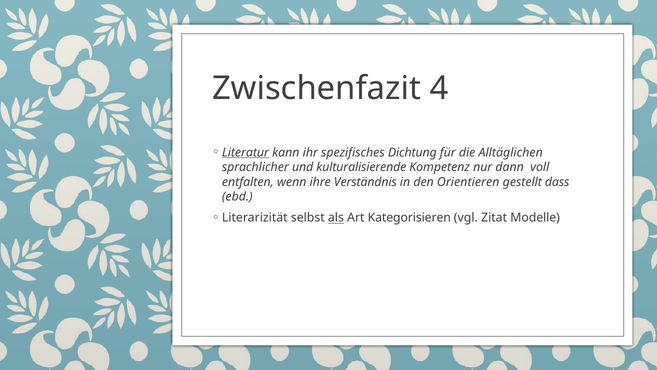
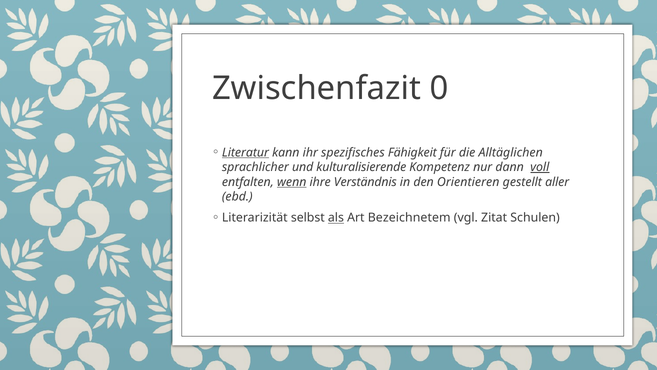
4: 4 -> 0 (439, 88)
Dichtung: Dichtung -> Fähigkeit (412, 152)
voll underline: none -> present (540, 167)
wenn underline: none -> present (292, 182)
dass: dass -> aller (557, 182)
Kategorisieren: Kategorisieren -> Bezeichnetem (409, 218)
Modelle: Modelle -> Schulen (535, 218)
